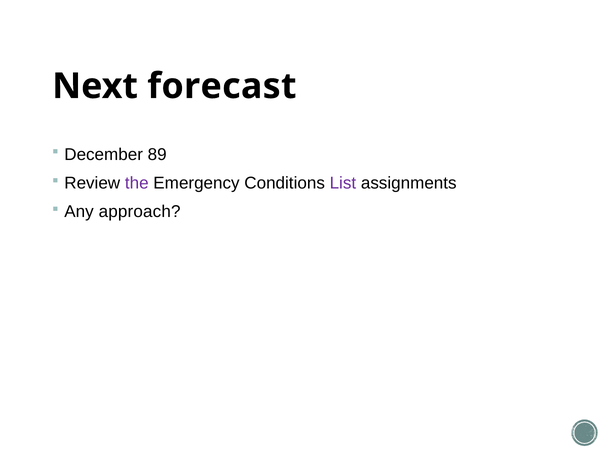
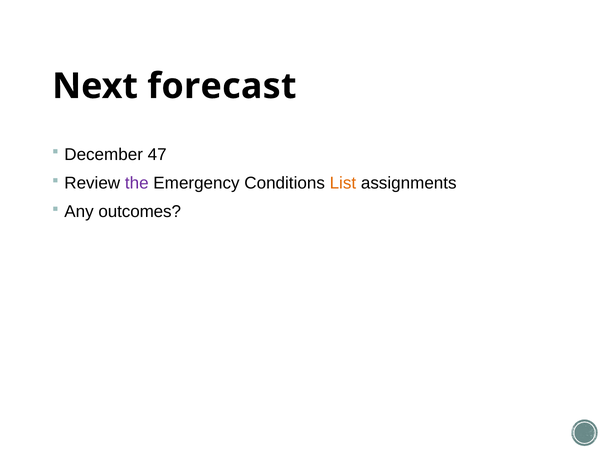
89: 89 -> 47 (157, 154)
List colour: purple -> orange (343, 183)
approach: approach -> outcomes (140, 212)
